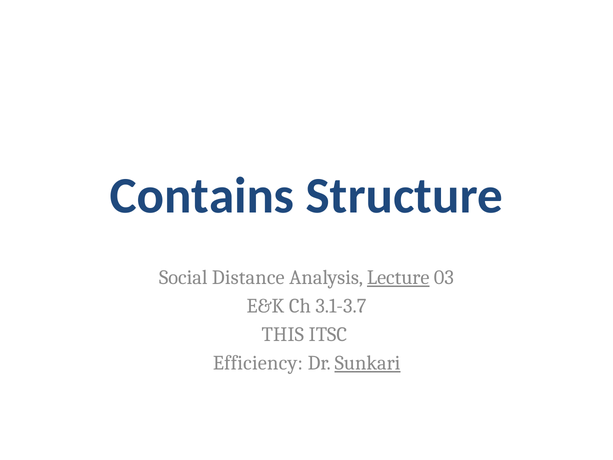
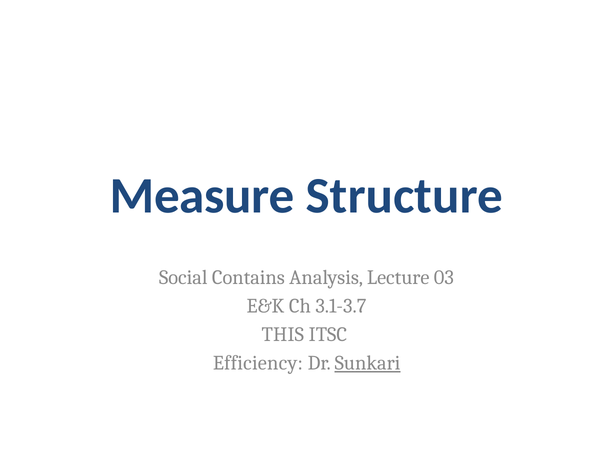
Contains: Contains -> Measure (202, 196)
Distance: Distance -> Contains (248, 277)
Lecture underline: present -> none (398, 277)
